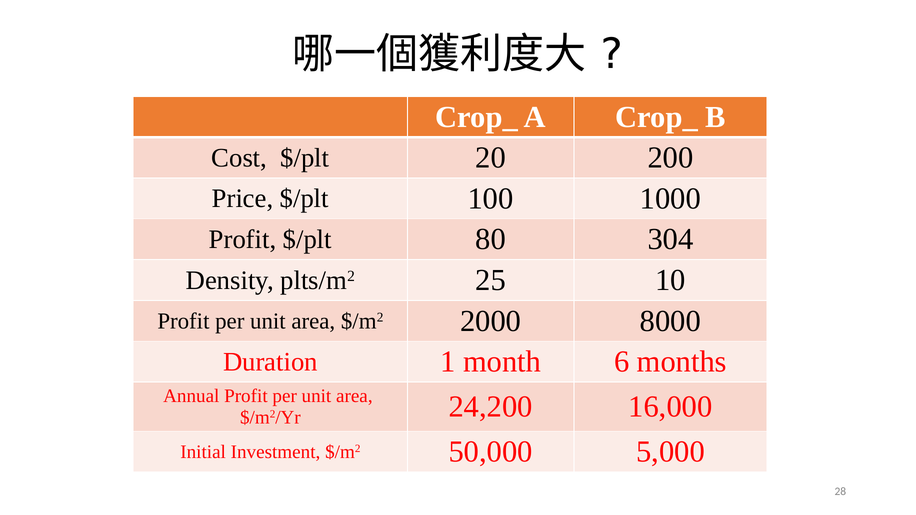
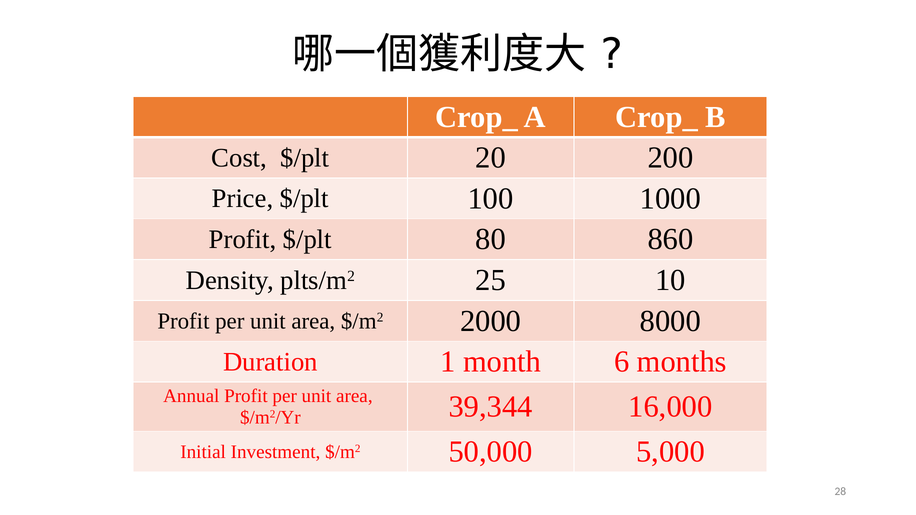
304: 304 -> 860 (670, 240)
24,200: 24,200 -> 39,344 (491, 407)
